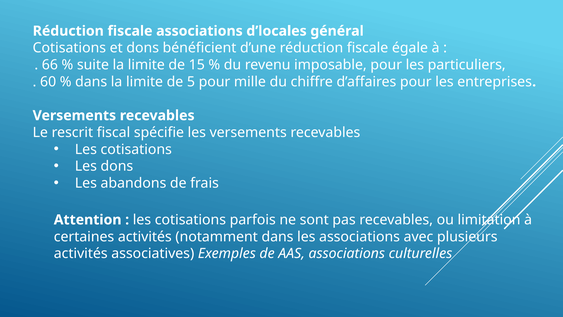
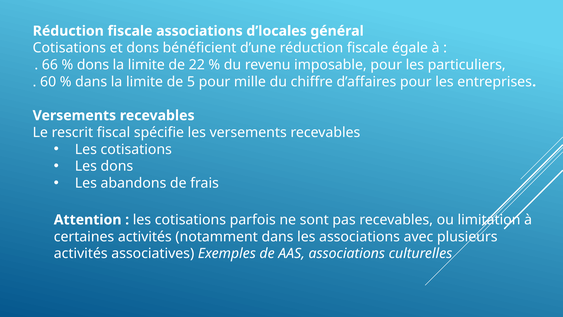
suite: suite -> dons (93, 65)
15: 15 -> 22 (197, 65)
